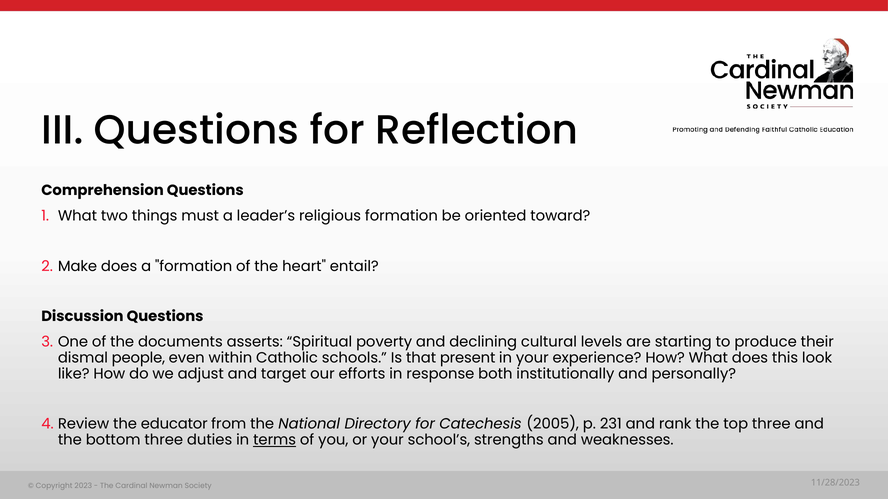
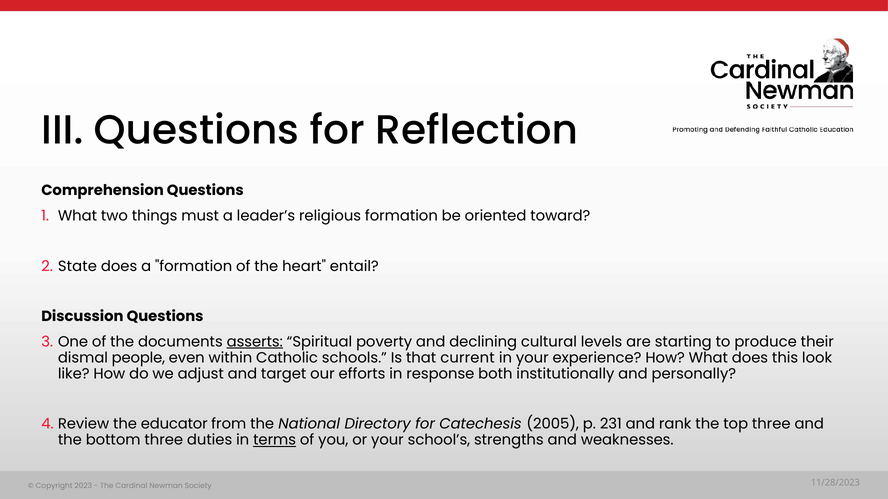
Make: Make -> State (77, 266)
asserts underline: none -> present (255, 342)
present: present -> current (467, 358)
